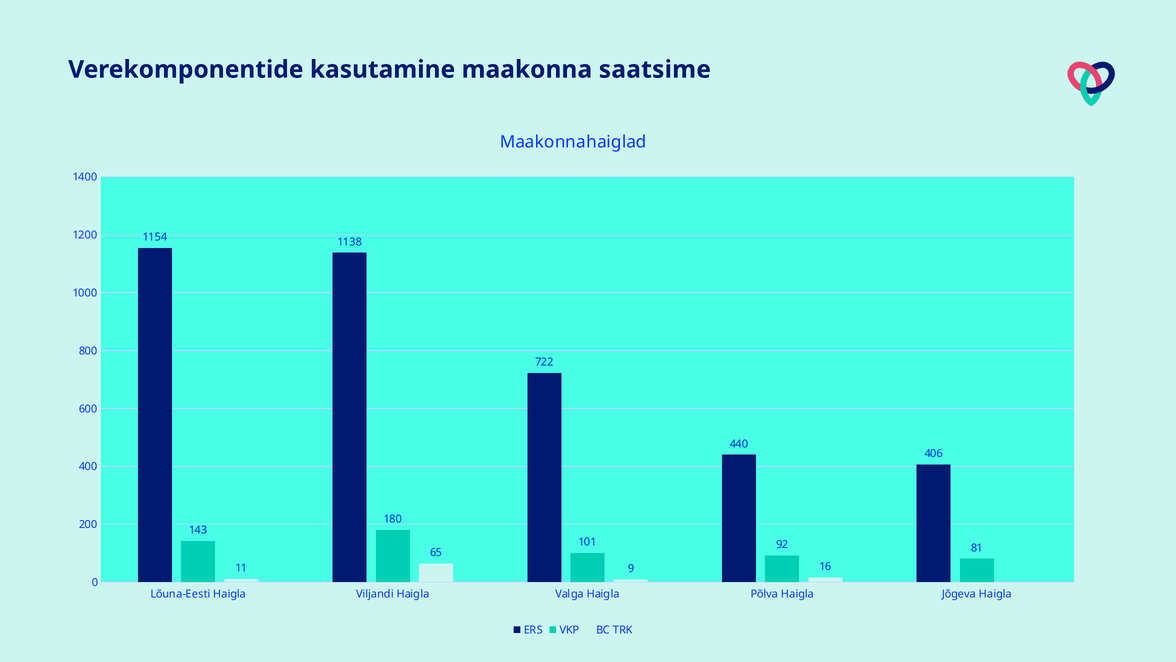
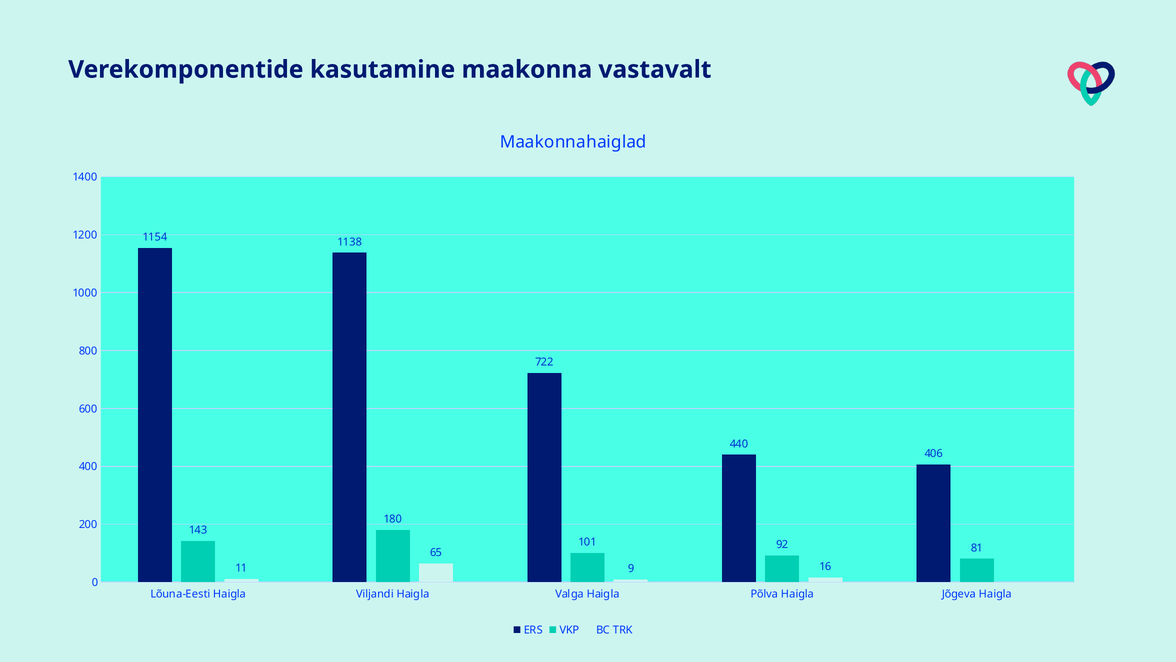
saatsime: saatsime -> vastavalt (655, 70)
